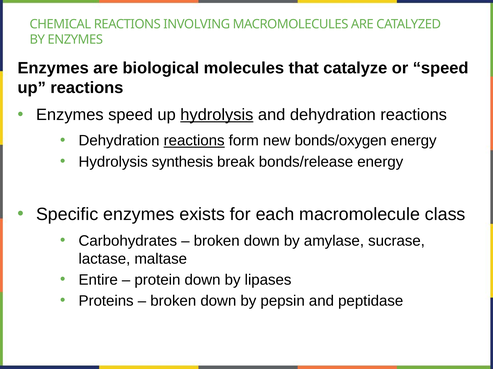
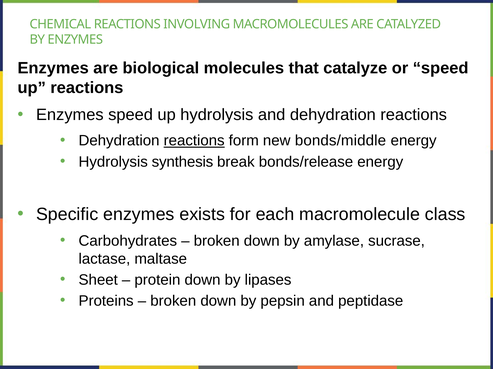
hydrolysis underline: present -> none (217, 115)
bonds/oxygen: bonds/oxygen -> bonds/middle (341, 141)
Entire: Entire -> Sheet (98, 280)
